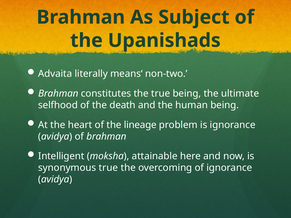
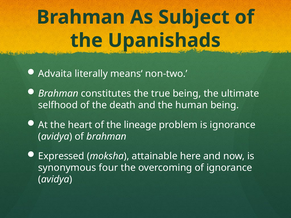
Intelligent: Intelligent -> Expressed (61, 156)
synonymous true: true -> four (108, 168)
